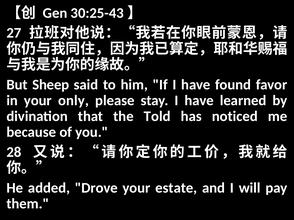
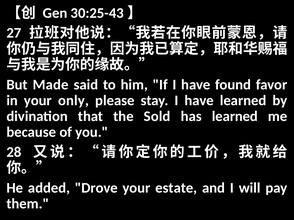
Sheep: Sheep -> Made (51, 85)
Told: Told -> Sold (157, 117)
has noticed: noticed -> learned (235, 117)
